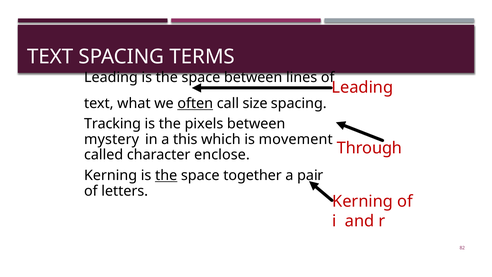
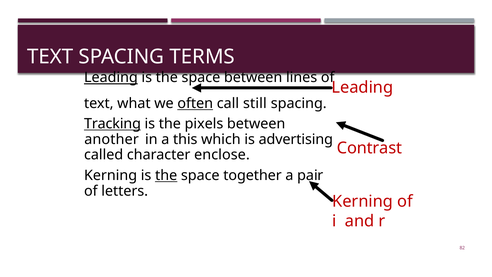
Leading underline: none -> present (111, 77)
size: size -> still (255, 103)
Tracking underline: none -> present (112, 124)
mystery: mystery -> another (112, 139)
movement: movement -> advertising (296, 139)
Through: Through -> Contrast (369, 148)
